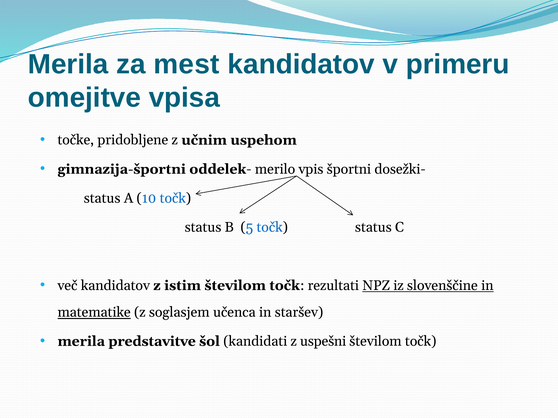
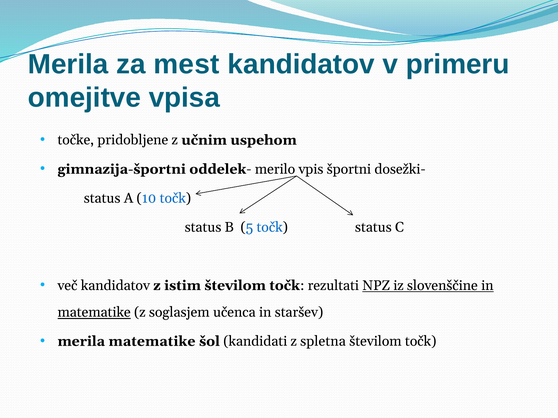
merila predstavitve: predstavitve -> matematike (152, 342)
uspešni: uspešni -> spletna (323, 342)
